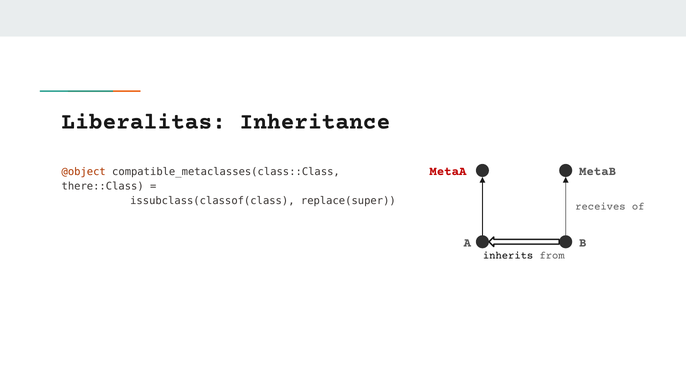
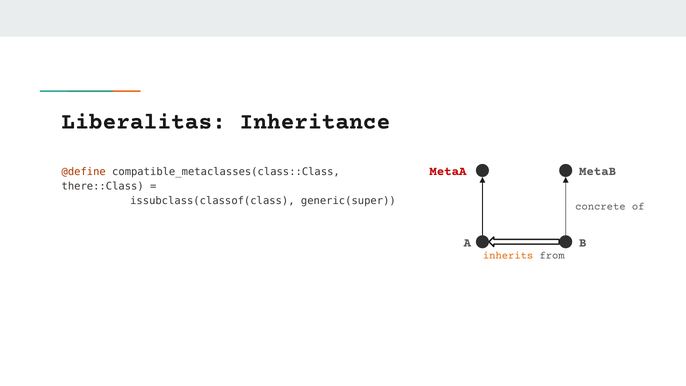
@object: @object -> @define (84, 172)
replace(super: replace(super -> generic(super (348, 201)
receives: receives -> concrete (600, 206)
inherits colour: black -> orange (508, 255)
